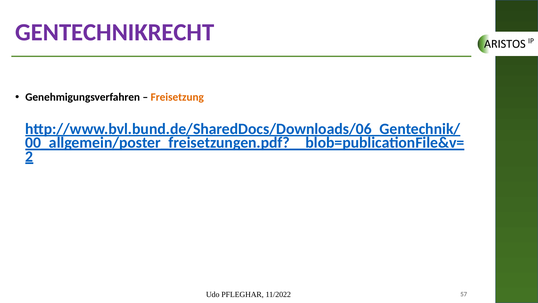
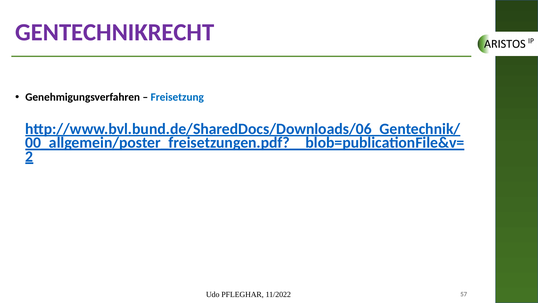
Freisetzung colour: orange -> blue (177, 97)
